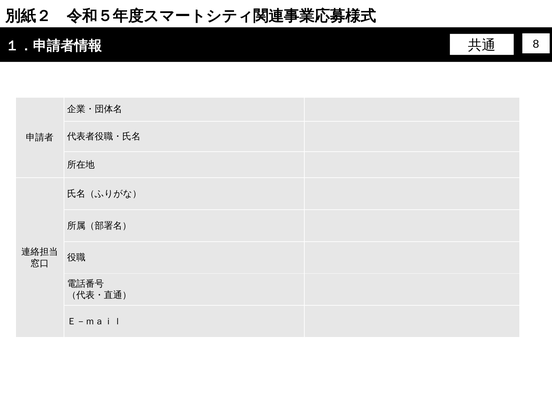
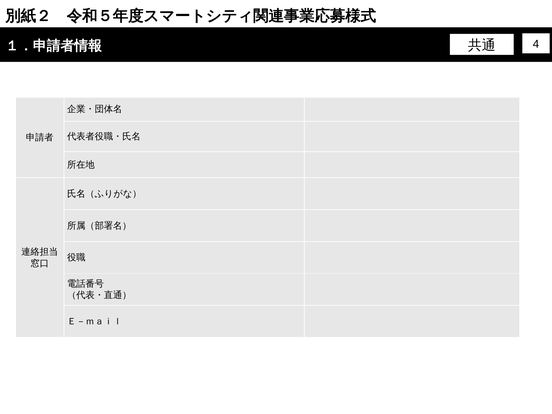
8: 8 -> 4 (536, 44)
